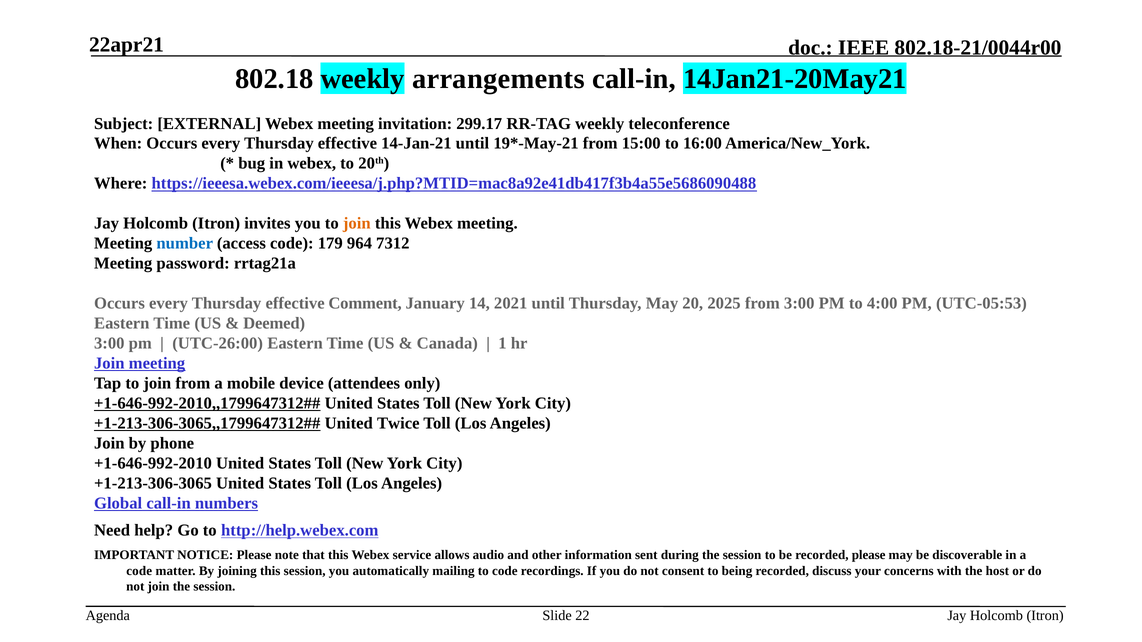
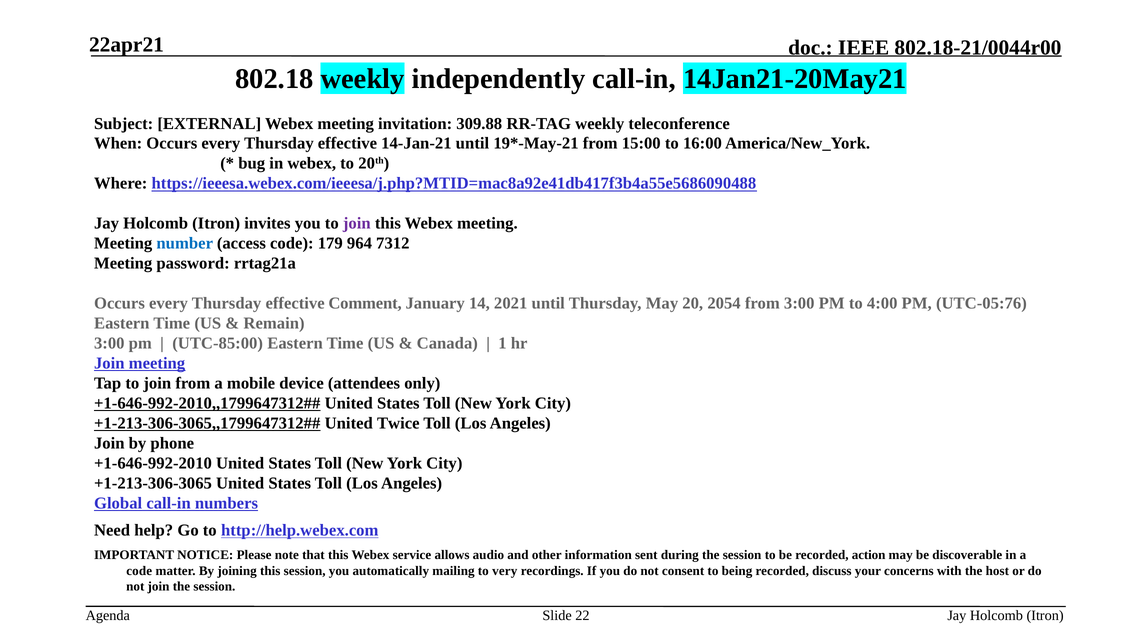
arrangements: arrangements -> independently (499, 79)
299.17: 299.17 -> 309.88 (479, 124)
join colour: orange -> purple (357, 224)
2025: 2025 -> 2054 (724, 304)
UTC-05:53: UTC-05:53 -> UTC-05:76 (981, 304)
Deemed: Deemed -> Remain (274, 324)
UTC-26:00: UTC-26:00 -> UTC-85:00 (218, 344)
recorded please: please -> action (869, 555)
to code: code -> very (505, 571)
